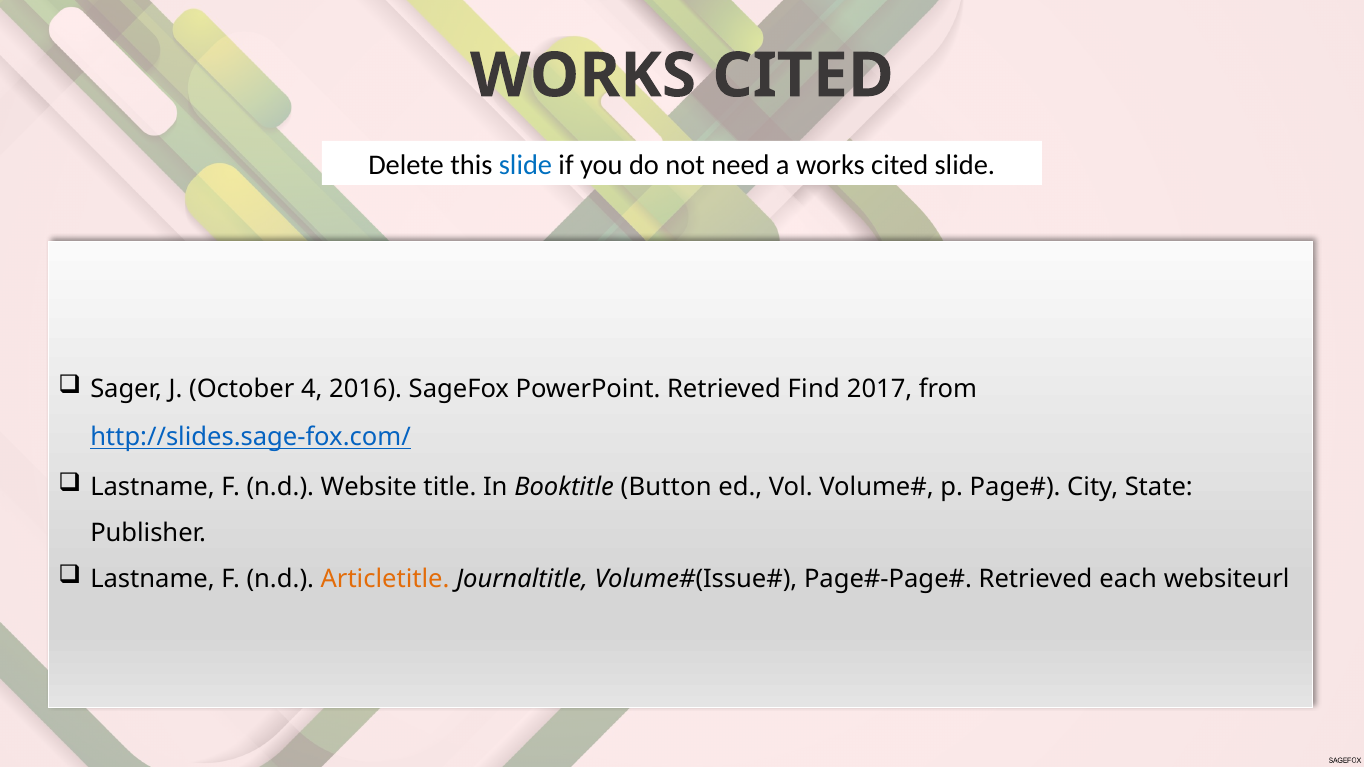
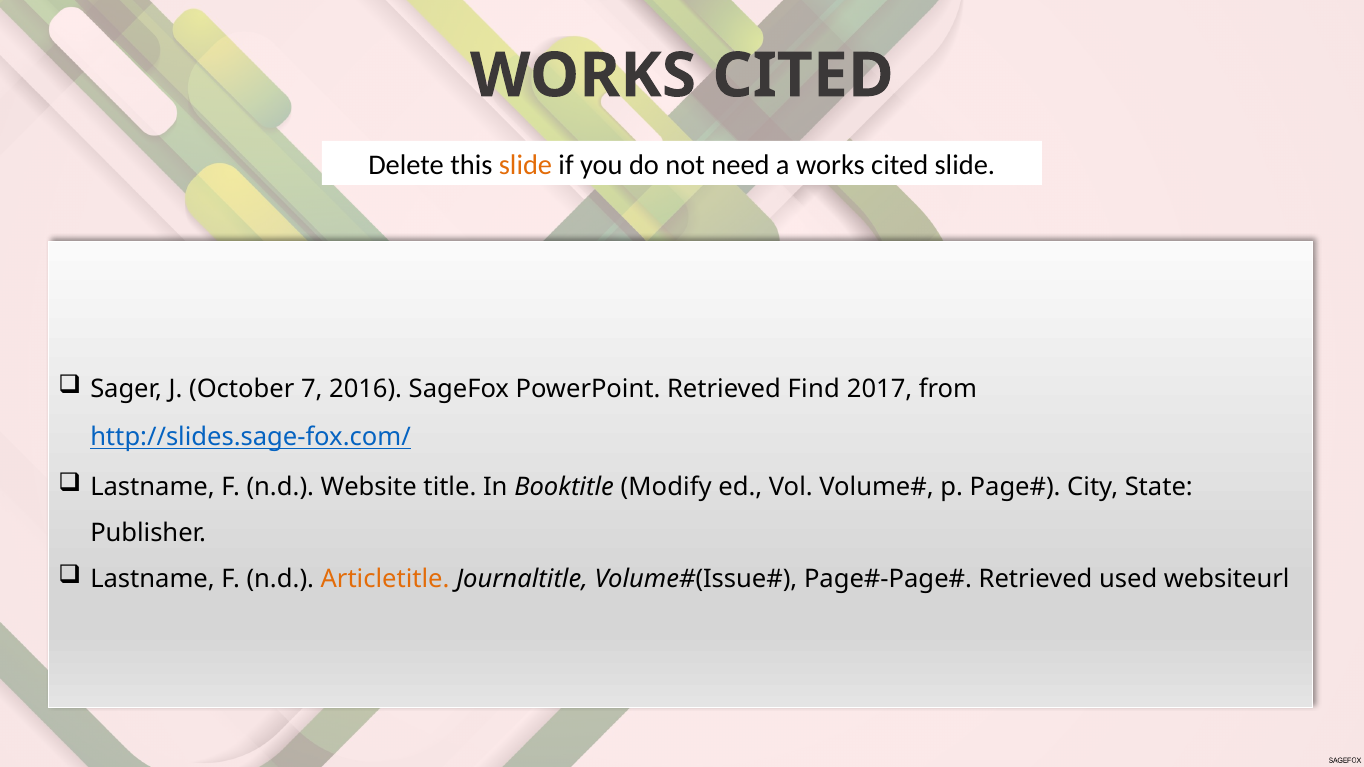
slide colour: blue -> orange (525, 165)
4: 4 -> 7 (312, 389)
Button: Button -> Modify (666, 488)
each: each -> used (1128, 580)
